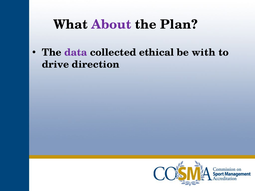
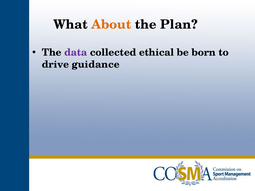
About colour: purple -> orange (111, 24)
with: with -> born (204, 53)
direction: direction -> guidance (96, 64)
